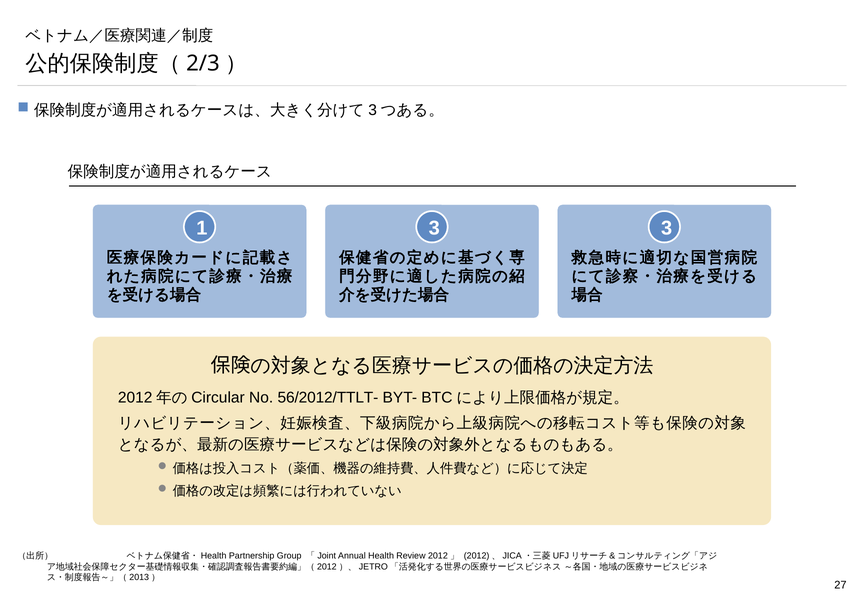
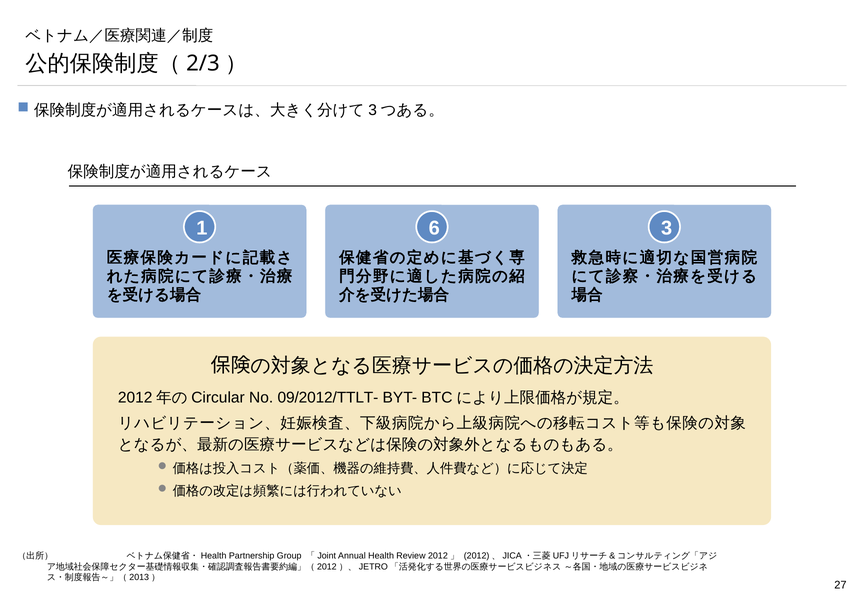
1 3: 3 -> 6 (434, 228)
56/2012/TTLT-: 56/2012/TTLT- -> 09/2012/TTLT- (328, 398)
